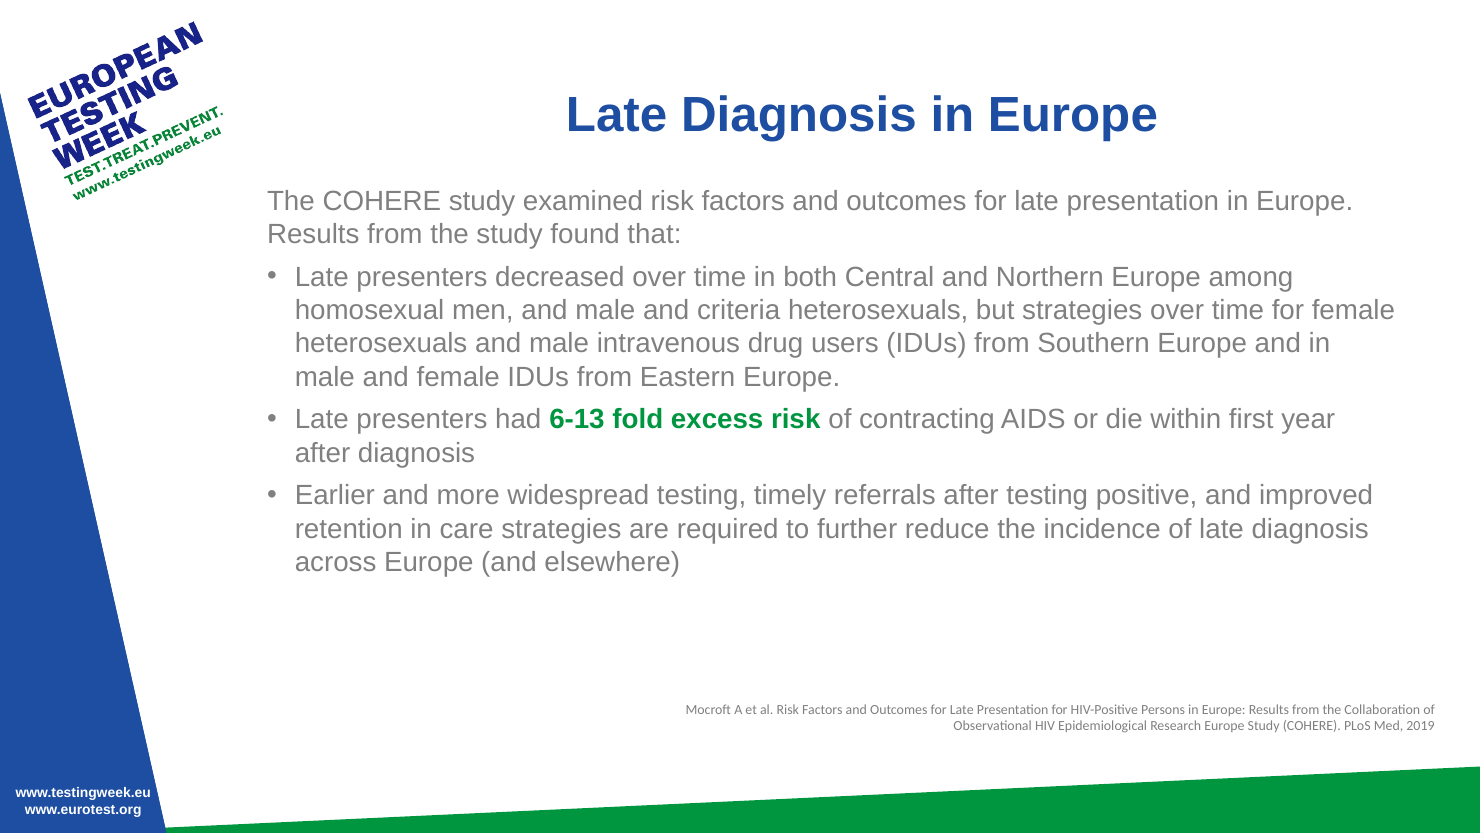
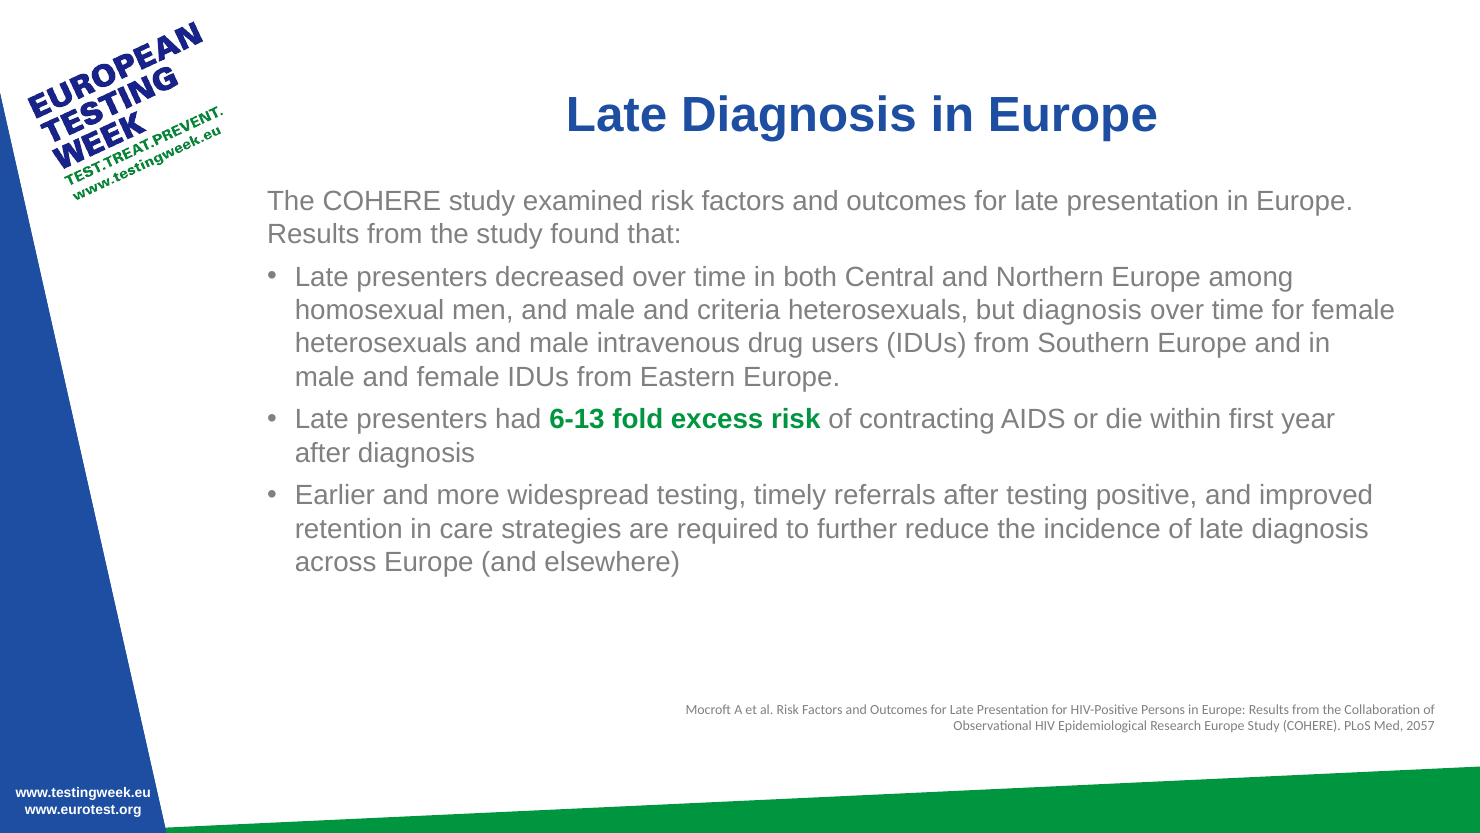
but strategies: strategies -> diagnosis (1082, 310)
2019: 2019 -> 2057 (1421, 726)
